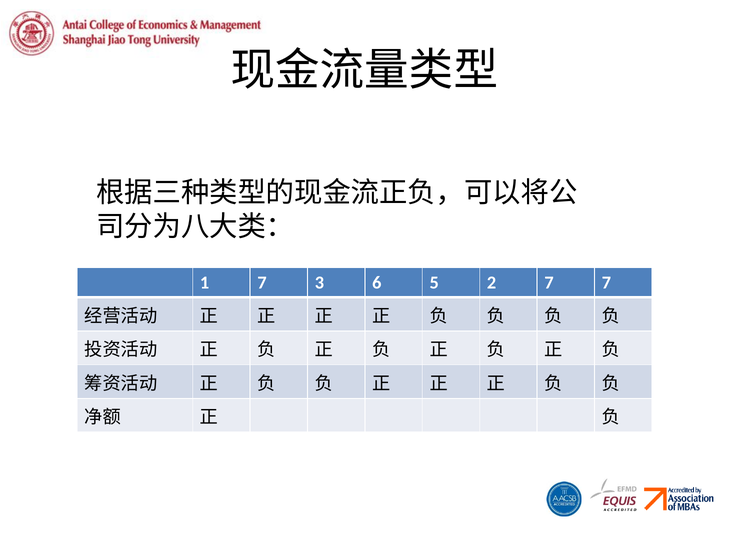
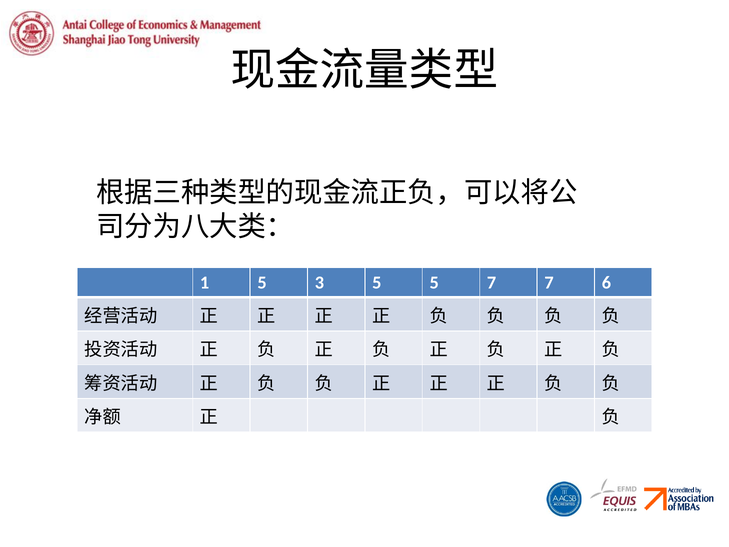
1 7: 7 -> 5 (262, 283)
3 6: 6 -> 5 (377, 283)
5 2: 2 -> 7 (492, 283)
7 7: 7 -> 6 (606, 283)
